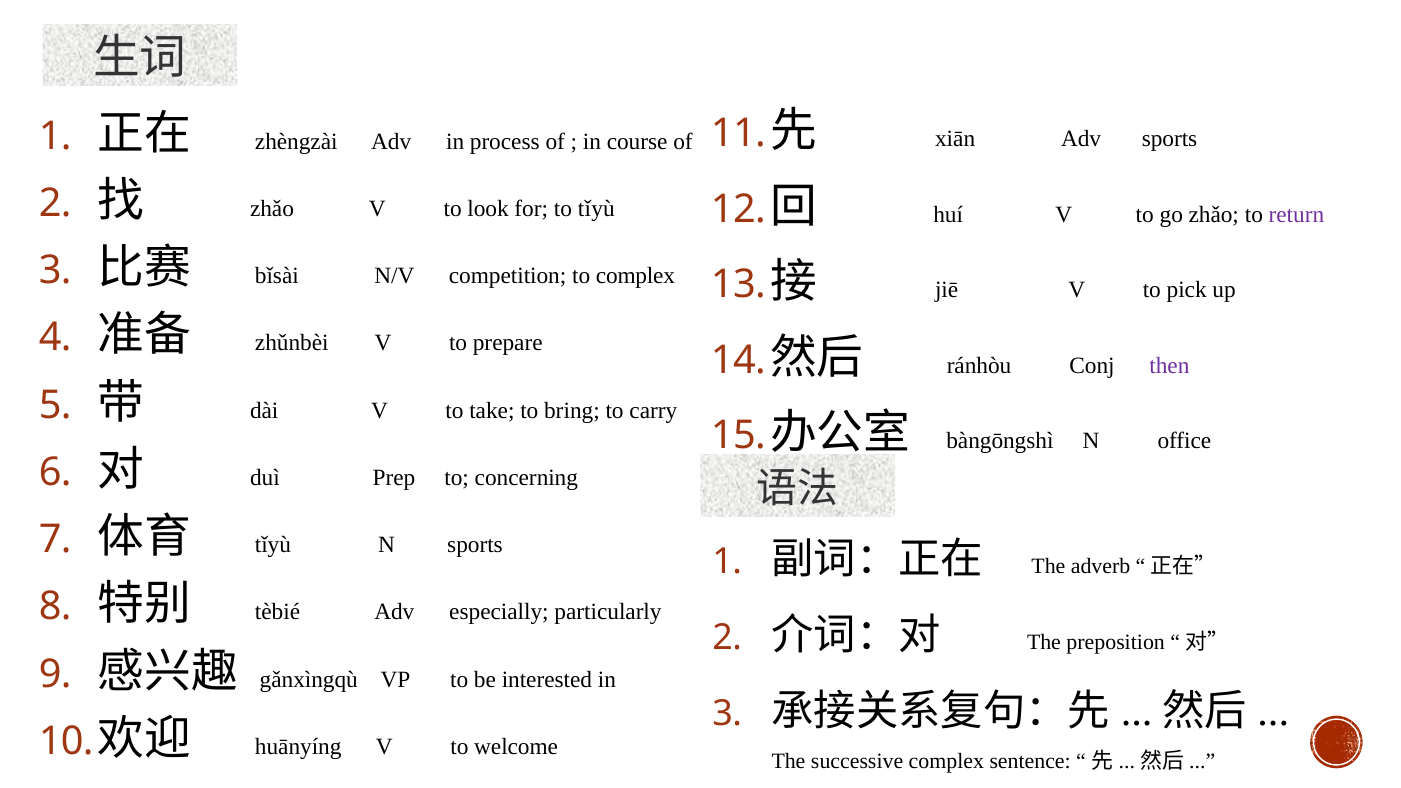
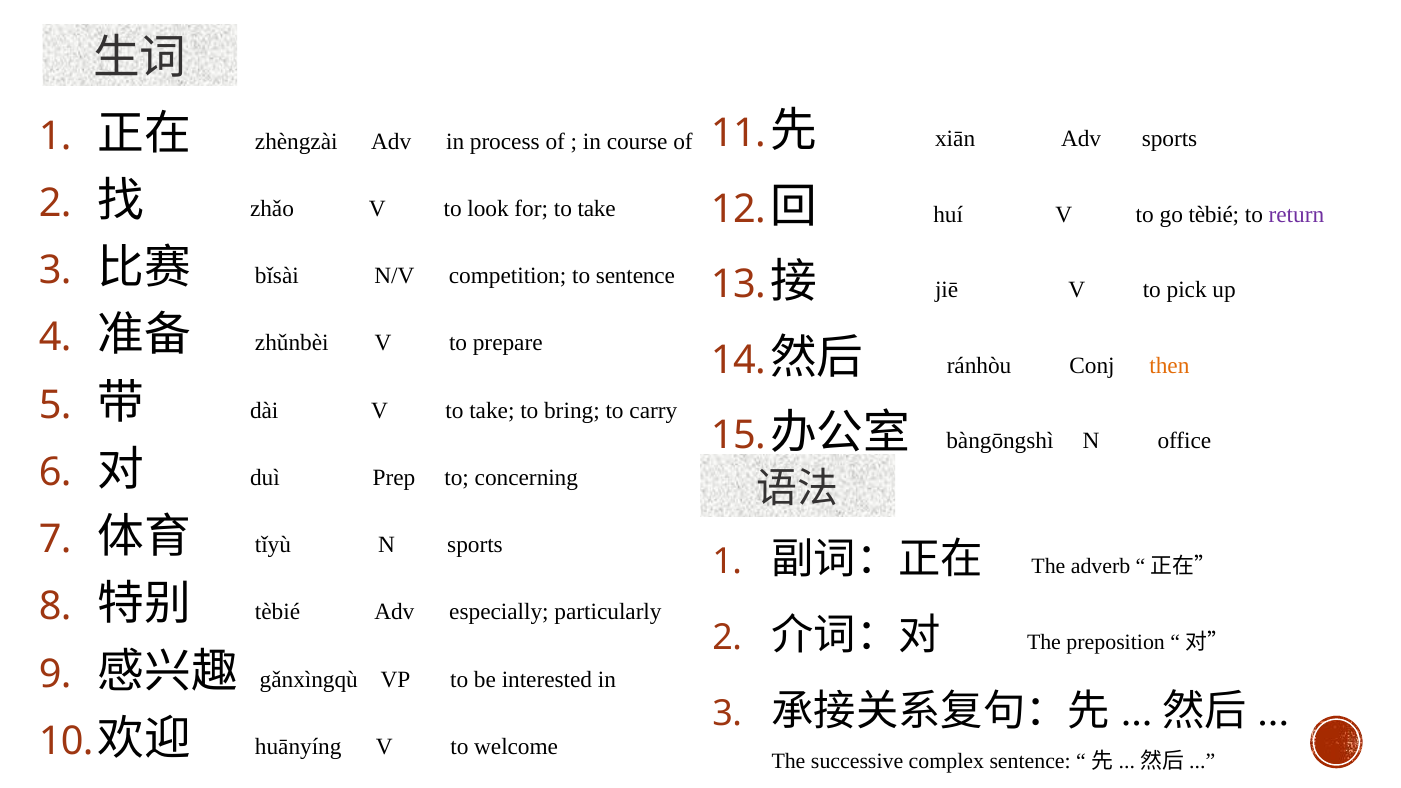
for to tǐyù: tǐyù -> take (597, 209)
go zhǎo: zhǎo -> tèbié (1214, 214)
to complex: complex -> sentence (635, 276)
then colour: purple -> orange (1169, 366)
